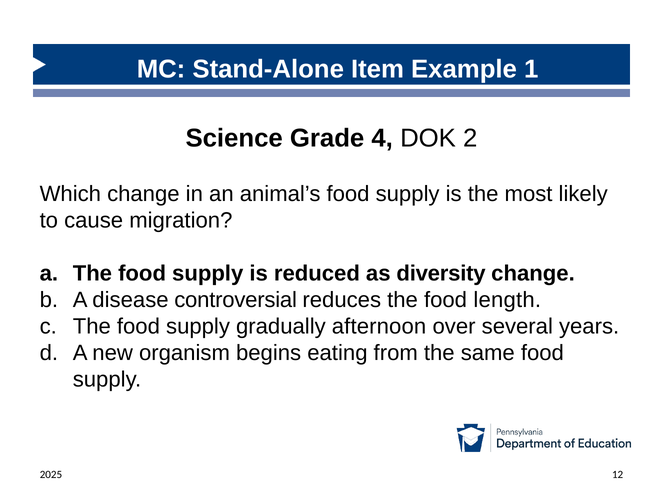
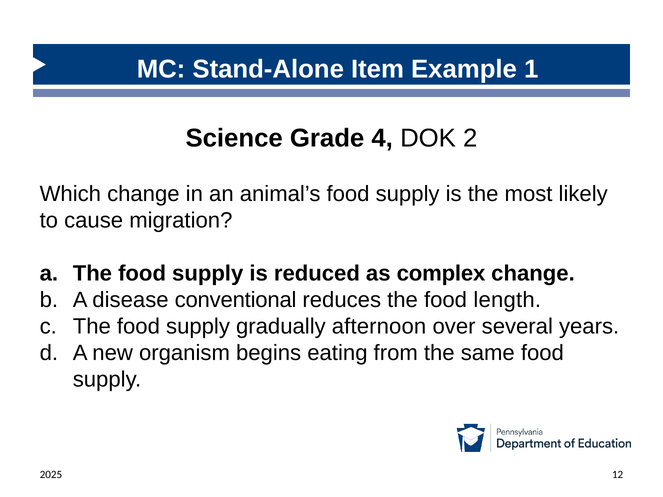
diversity: diversity -> complex (441, 274)
controversial: controversial -> conventional (236, 300)
